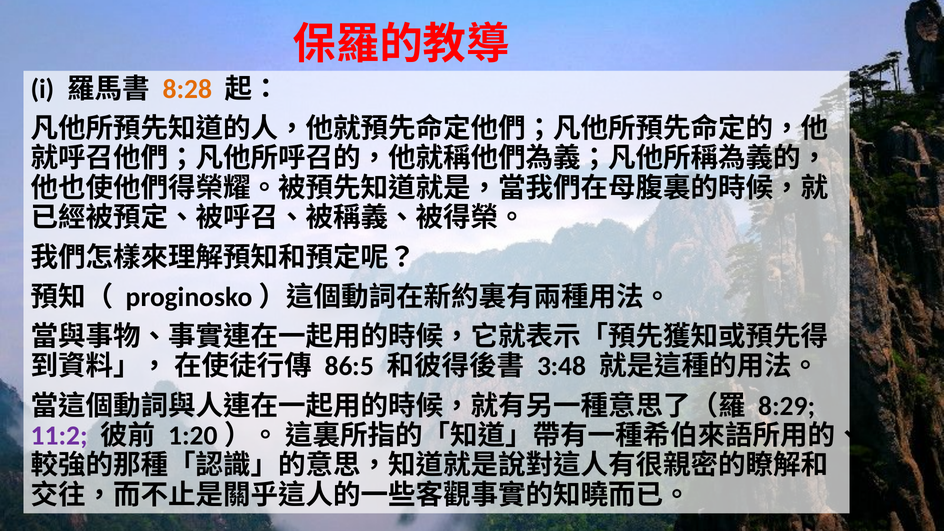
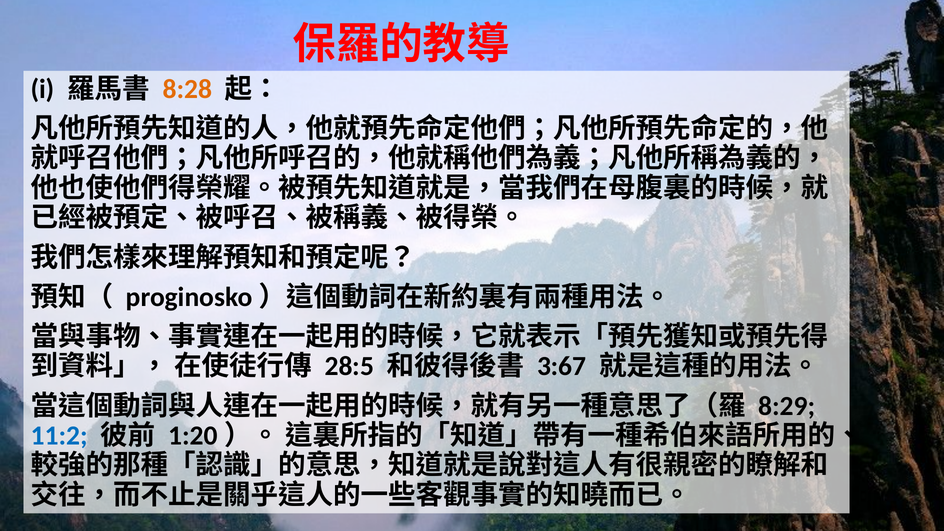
86:5: 86:5 -> 28:5 (349, 366)
3:48: 3:48 -> 3:67 (562, 366)
11:2 colour: purple -> blue (59, 436)
